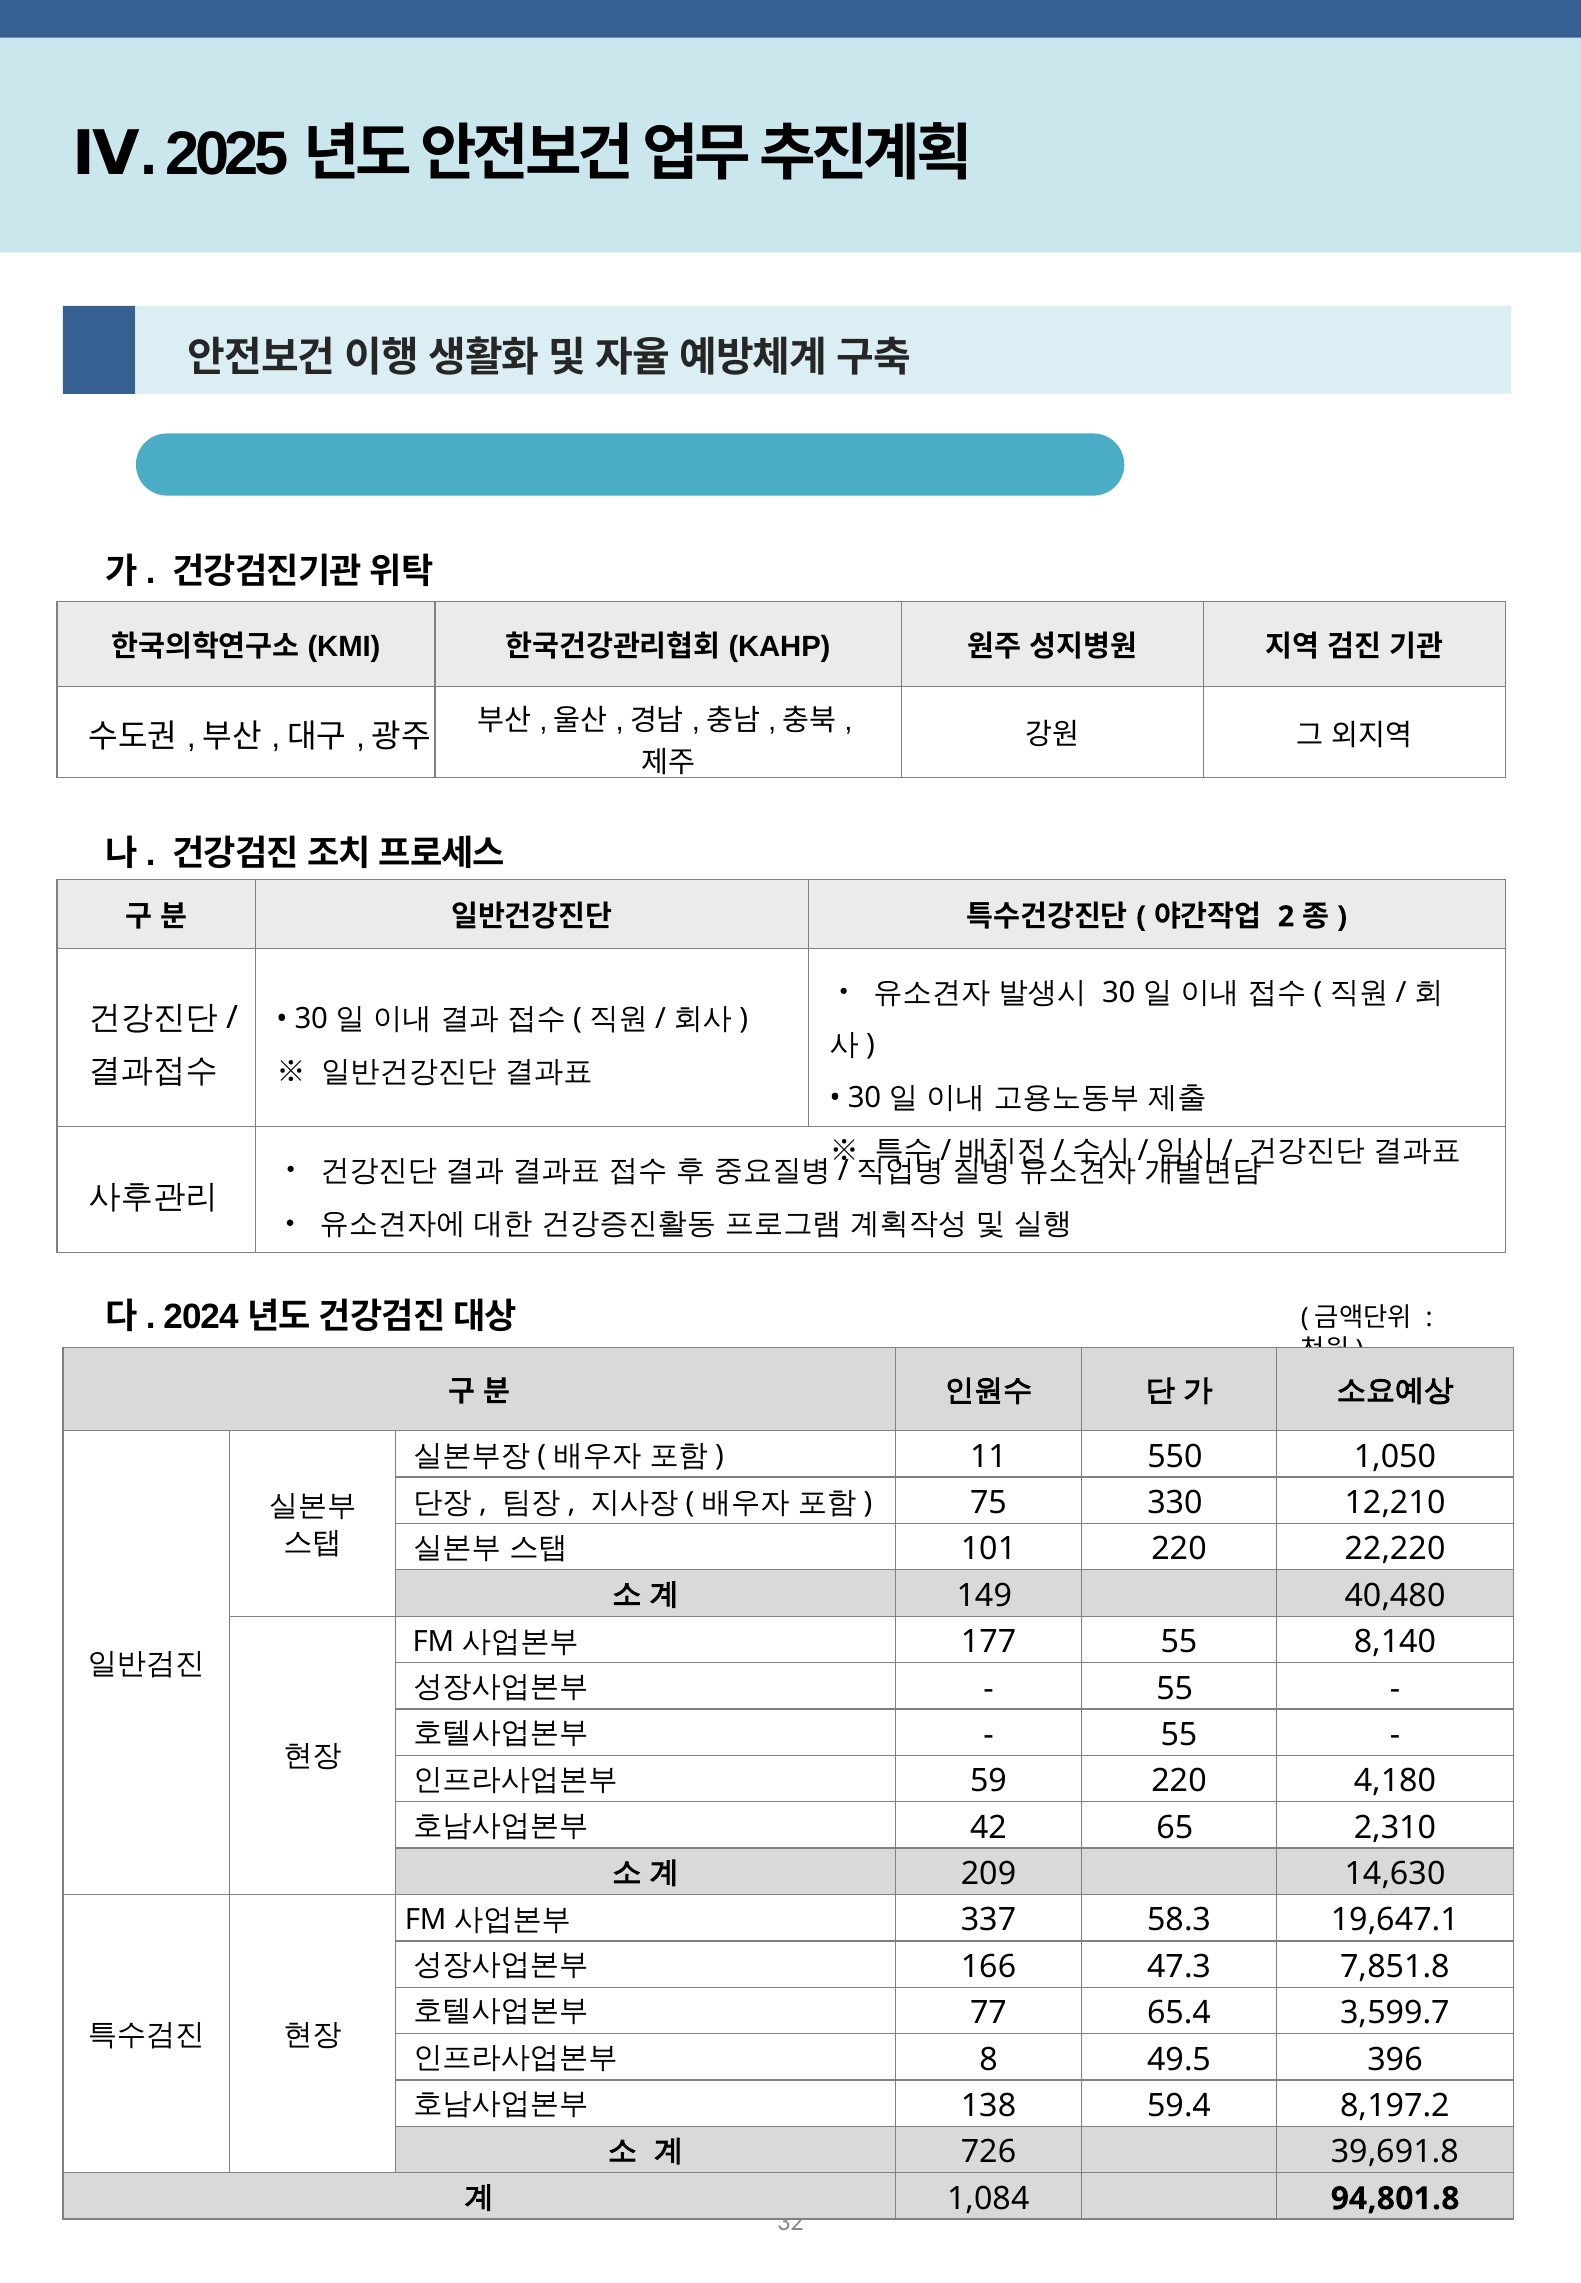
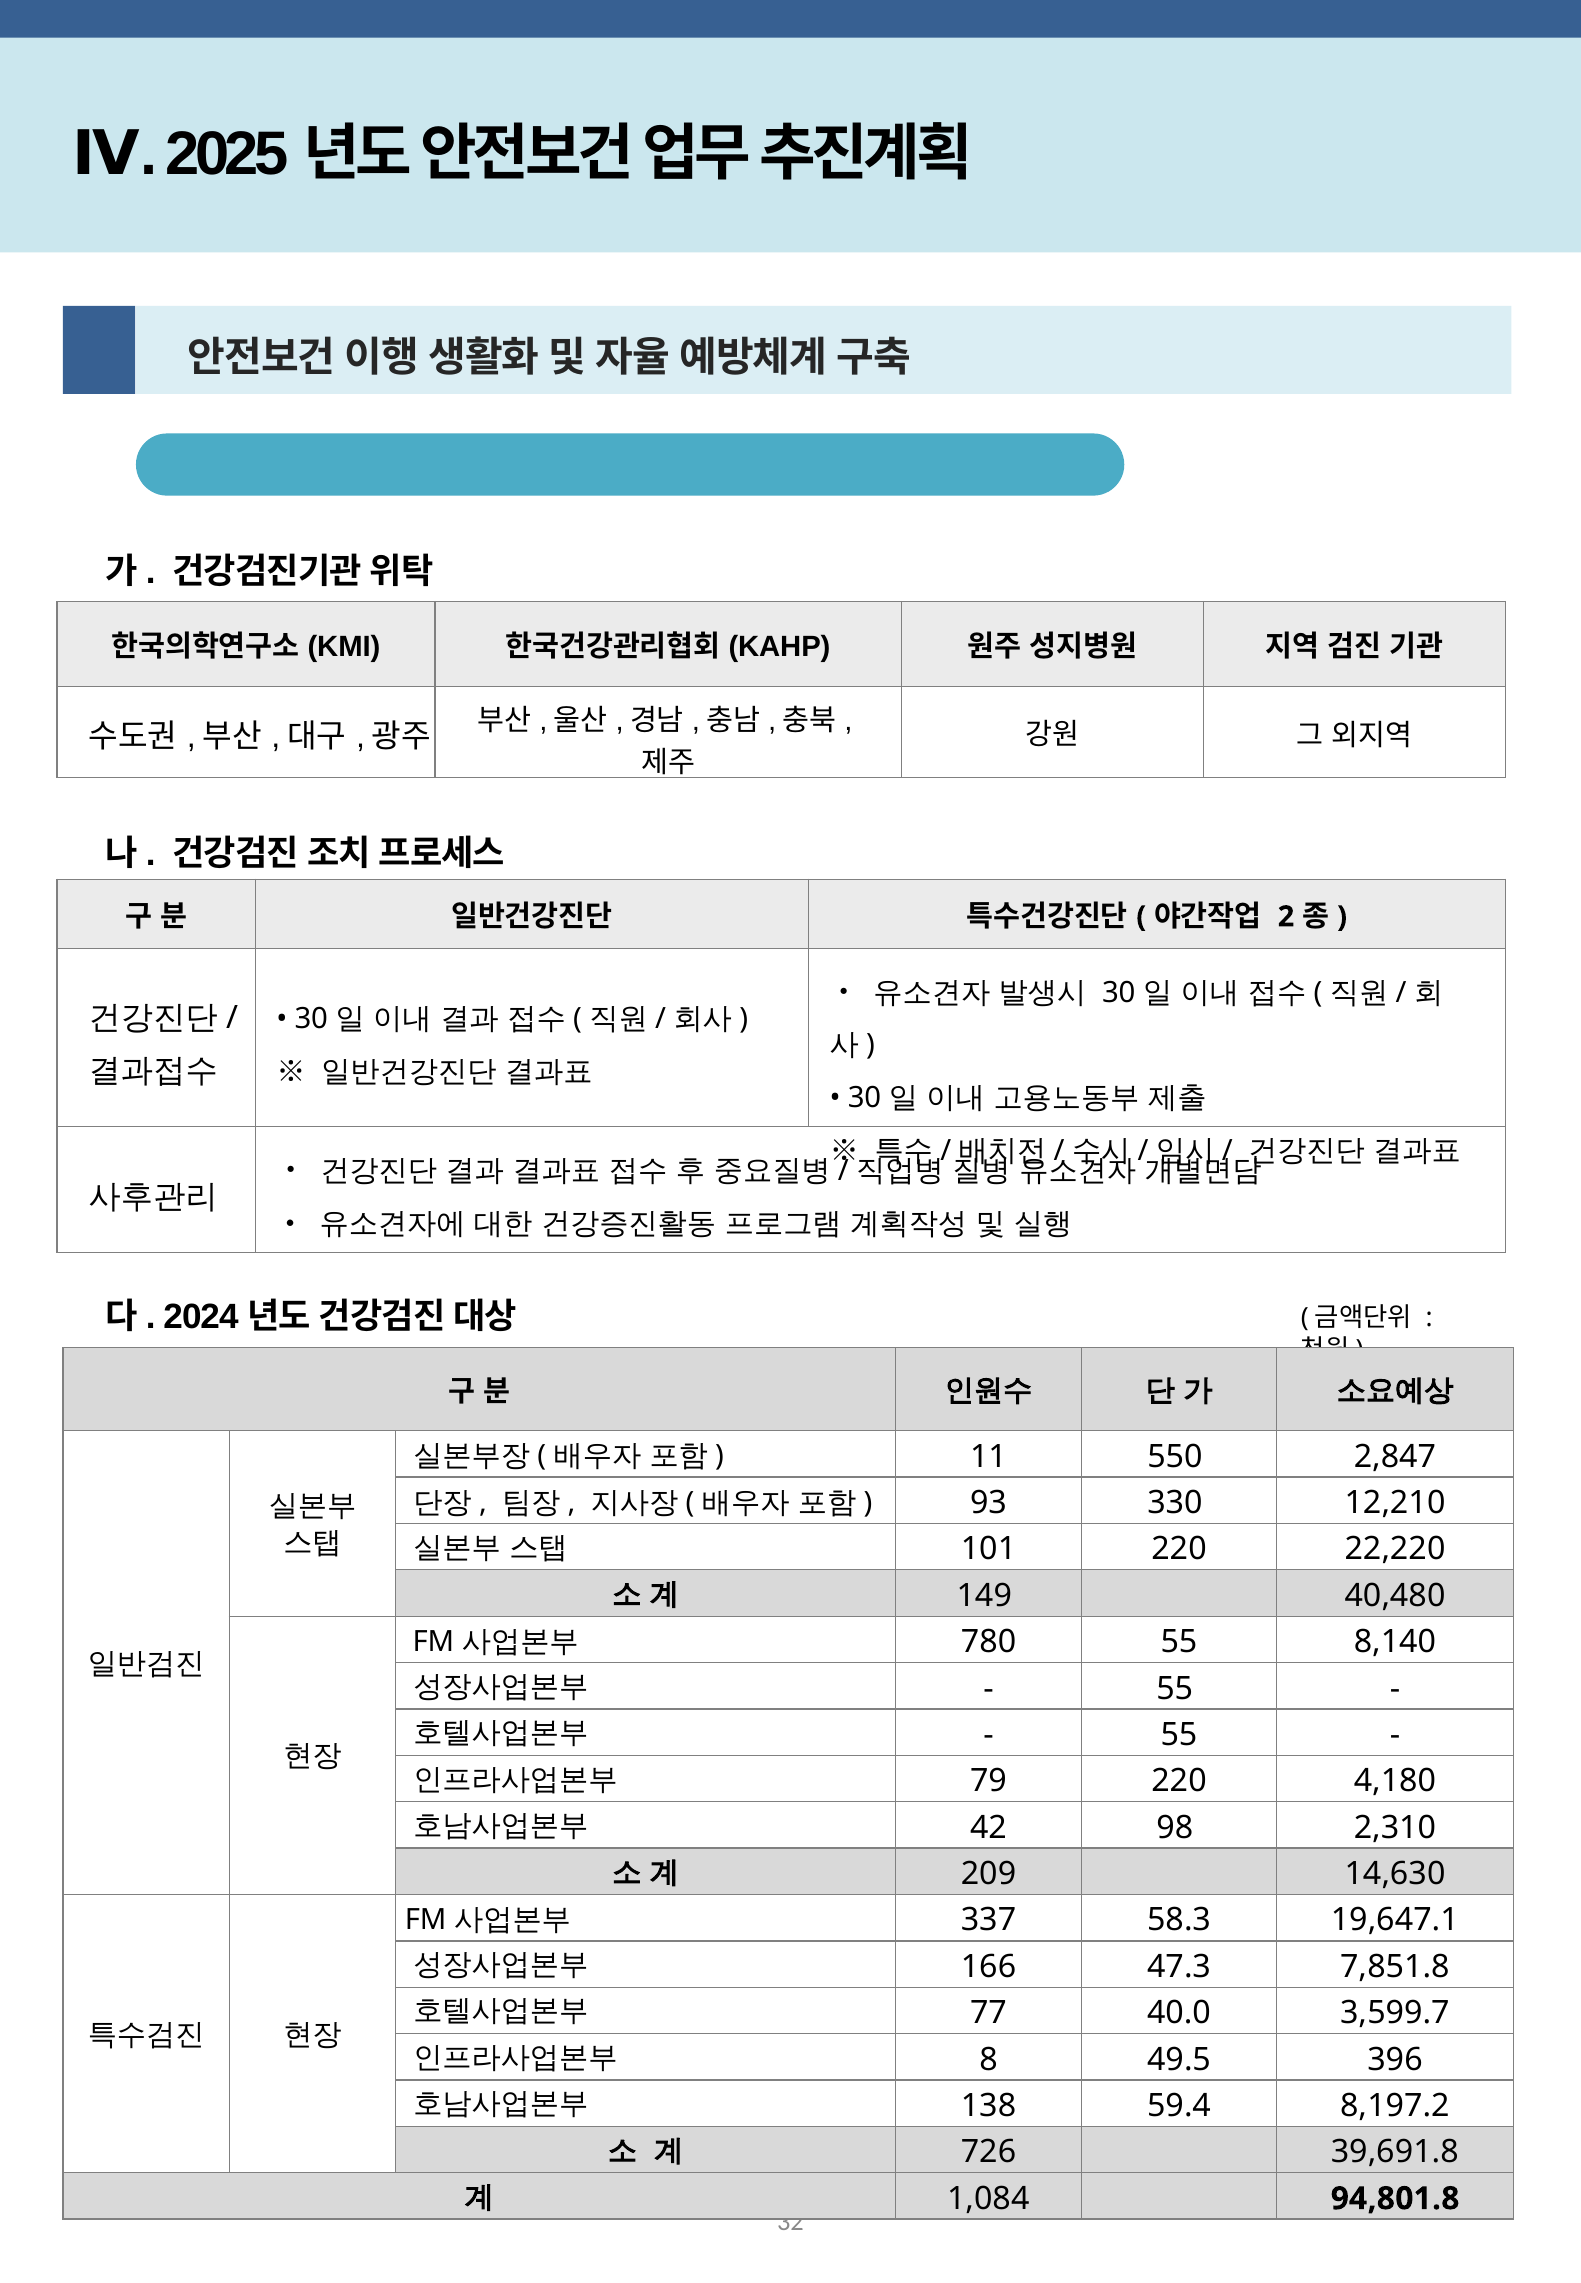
1,050: 1,050 -> 2,847 (1395, 1457)
75: 75 -> 93 (988, 1503)
177: 177 -> 780 (989, 1643)
59: 59 -> 79 (988, 1782)
65: 65 -> 98 (1175, 1828)
65.4: 65.4 -> 40.0 (1179, 2014)
